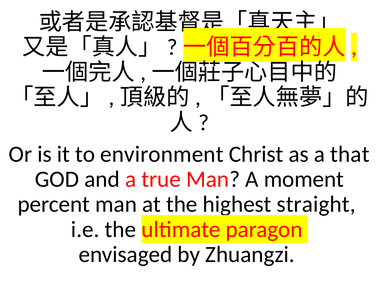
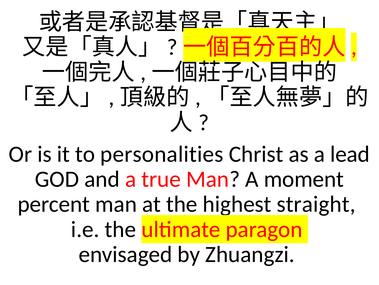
environment: environment -> personalities (162, 154)
that: that -> lead (350, 154)
